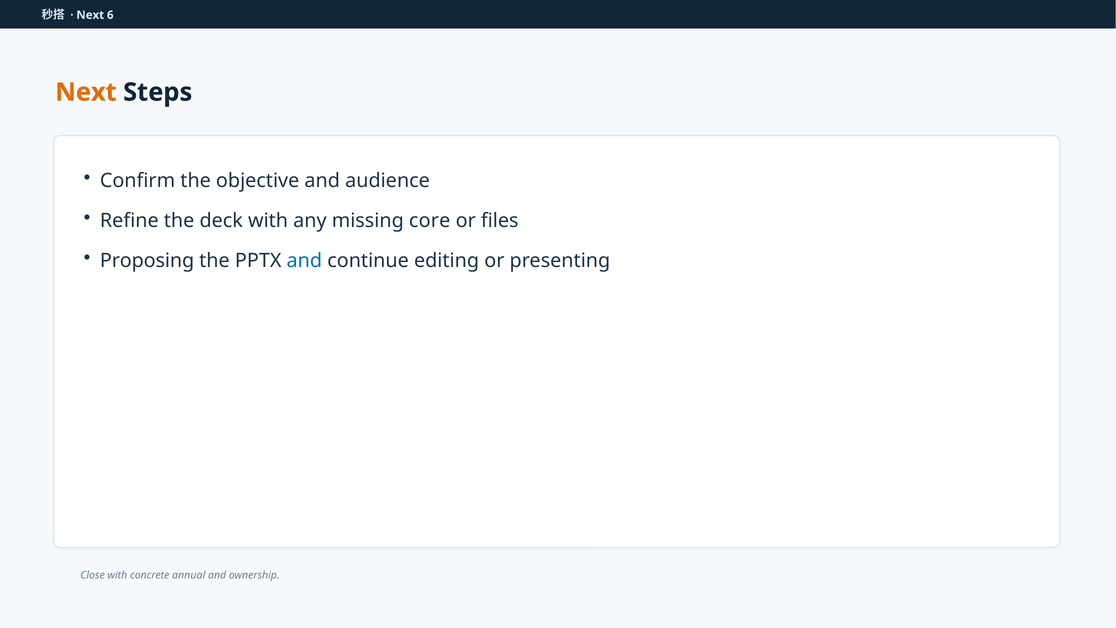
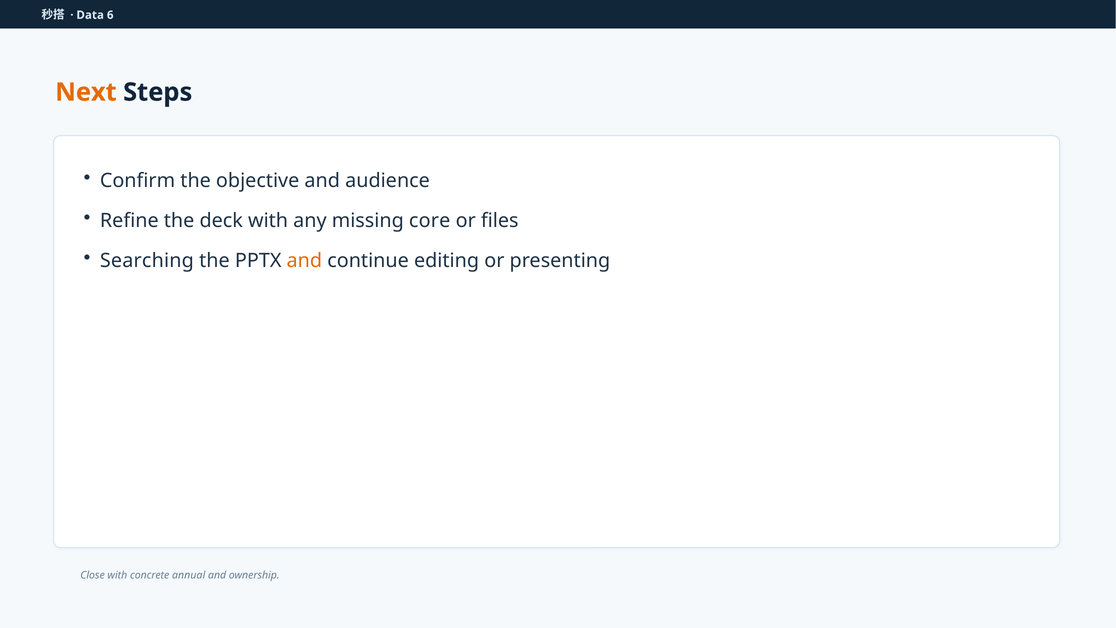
Next: Next -> Data (90, 15)
Proposing: Proposing -> Searching (147, 261)
and colour: blue -> orange (304, 261)
